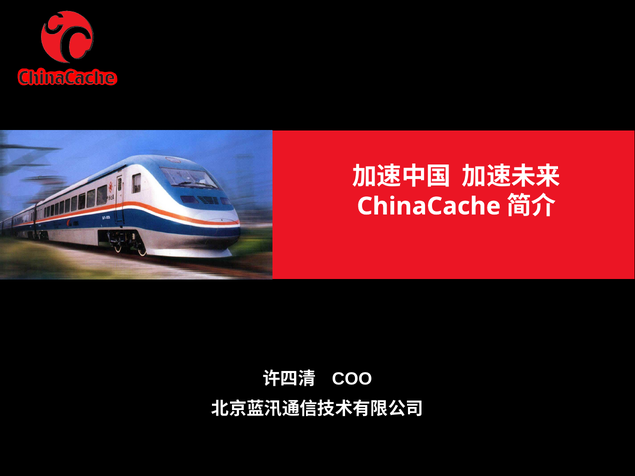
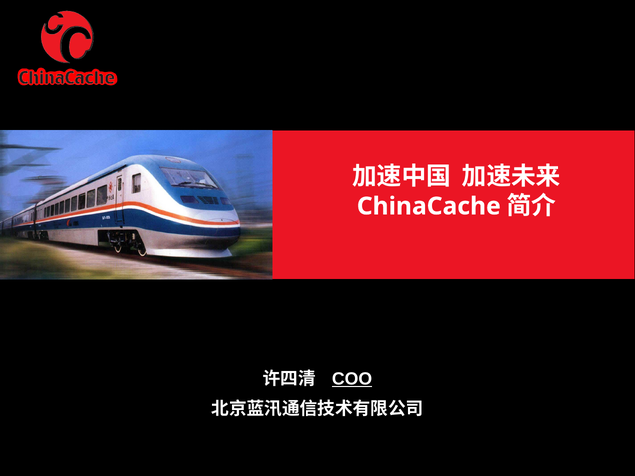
COO underline: none -> present (352, 379)
